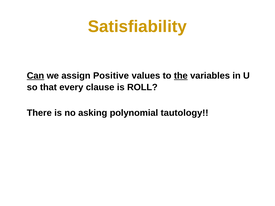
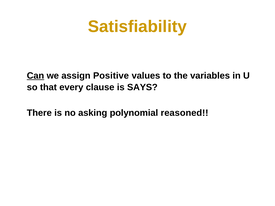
the underline: present -> none (181, 76)
ROLL: ROLL -> SAYS (142, 87)
tautology: tautology -> reasoned (185, 113)
